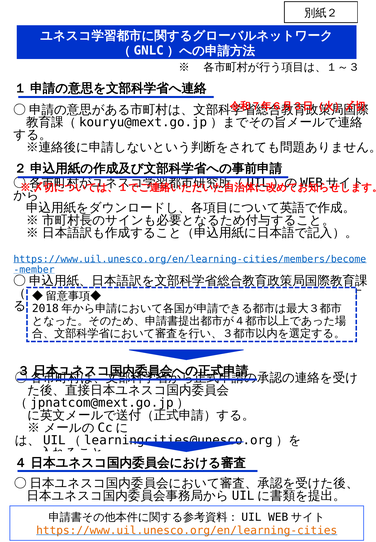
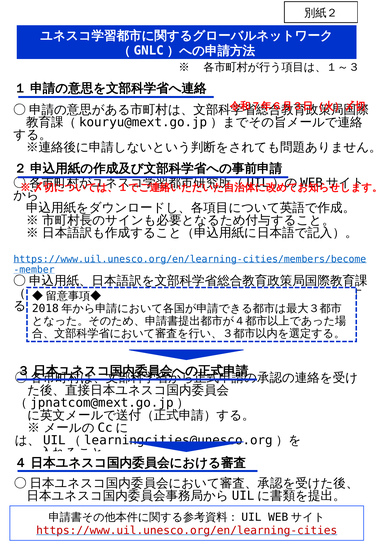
https://www.uil.unesco.org/en/learning-cities colour: orange -> red (187, 532)
